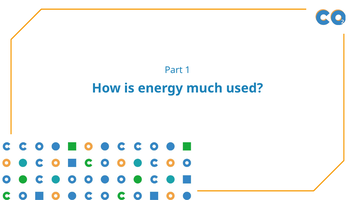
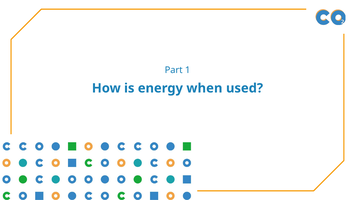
much: much -> when (204, 88)
